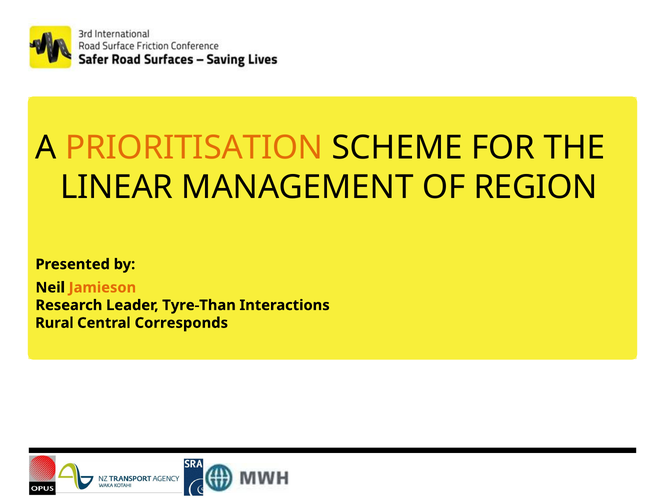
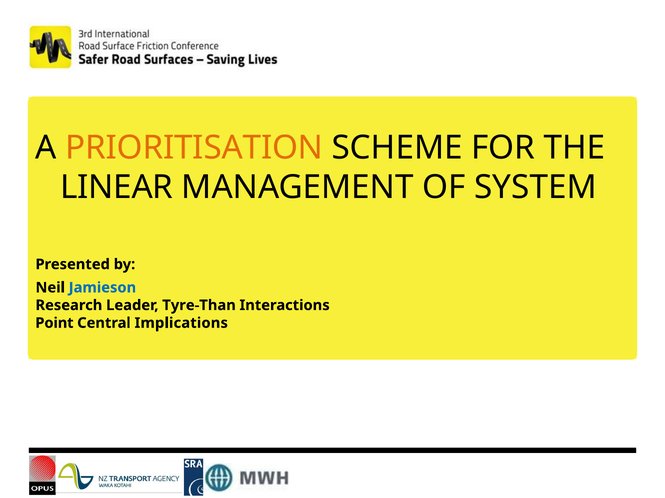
REGION: REGION -> SYSTEM (535, 188)
Jamieson colour: orange -> blue (102, 288)
Rural: Rural -> Point (54, 323)
Corresponds: Corresponds -> Implications (181, 323)
